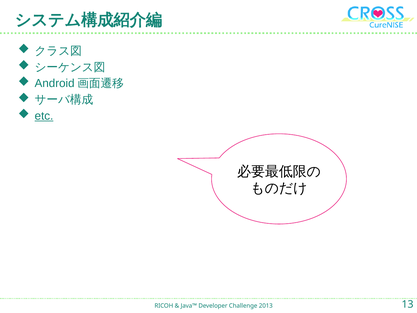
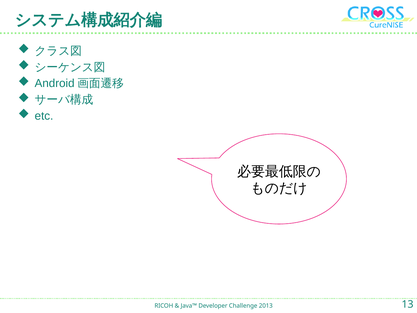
etc underline: present -> none (44, 116)
